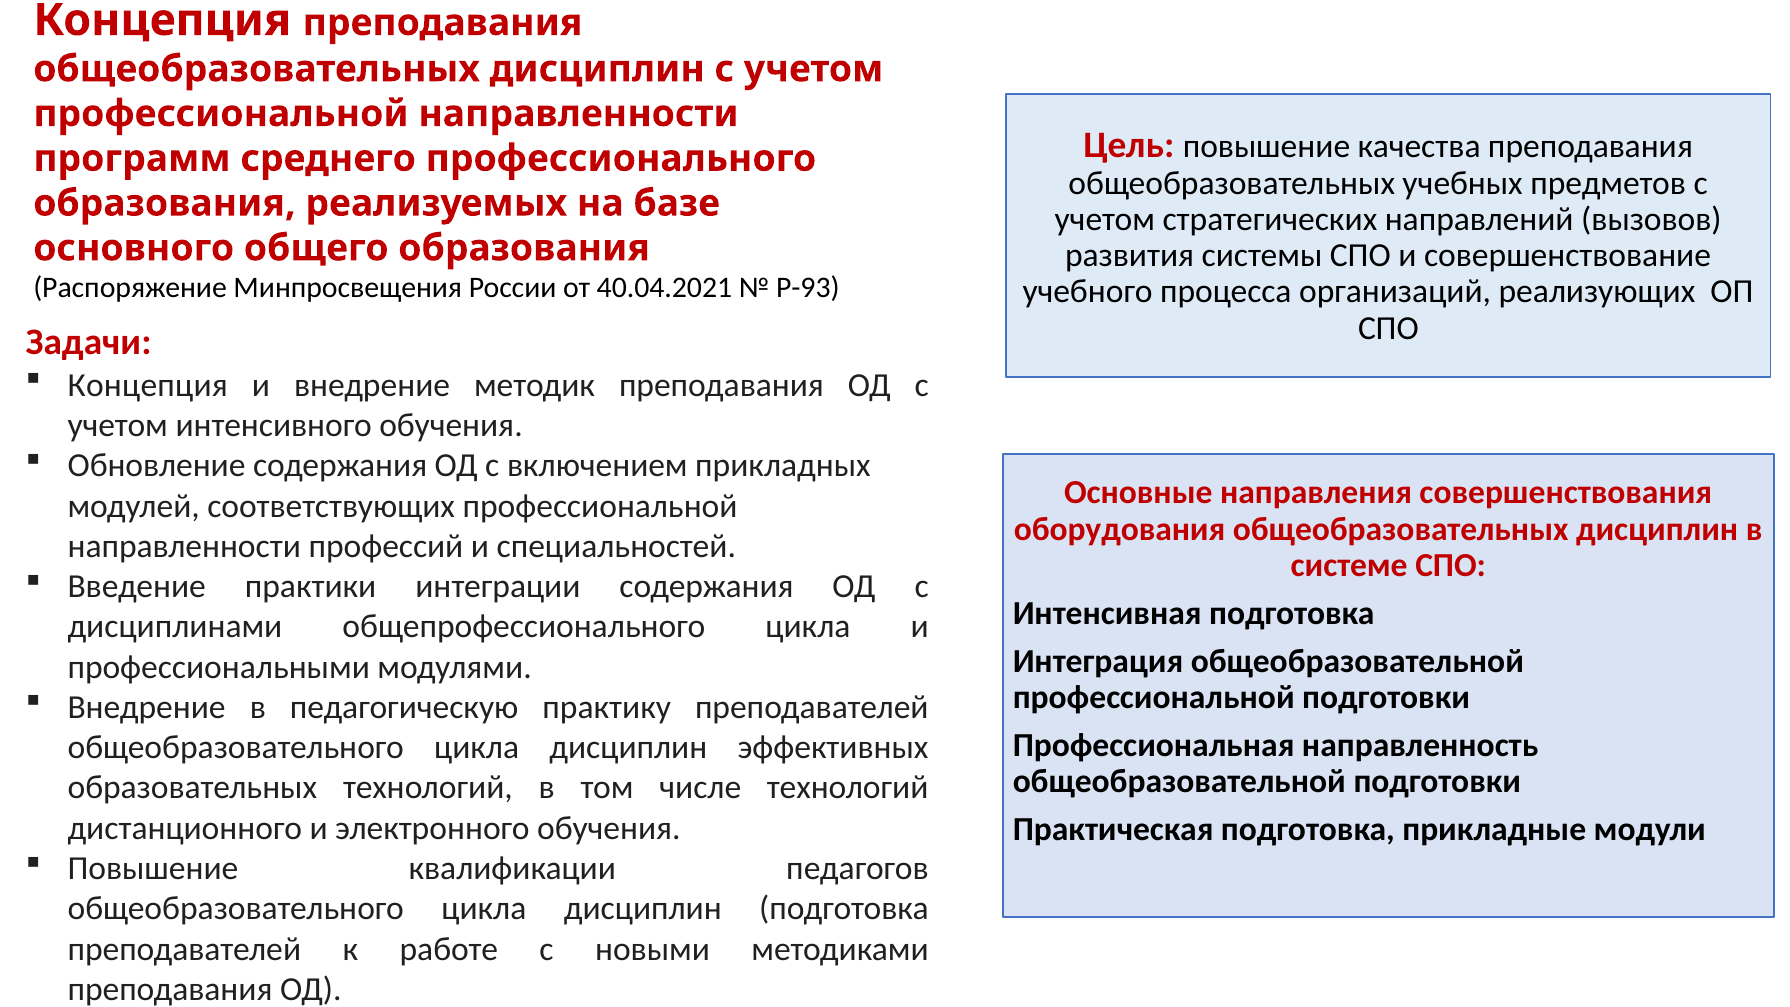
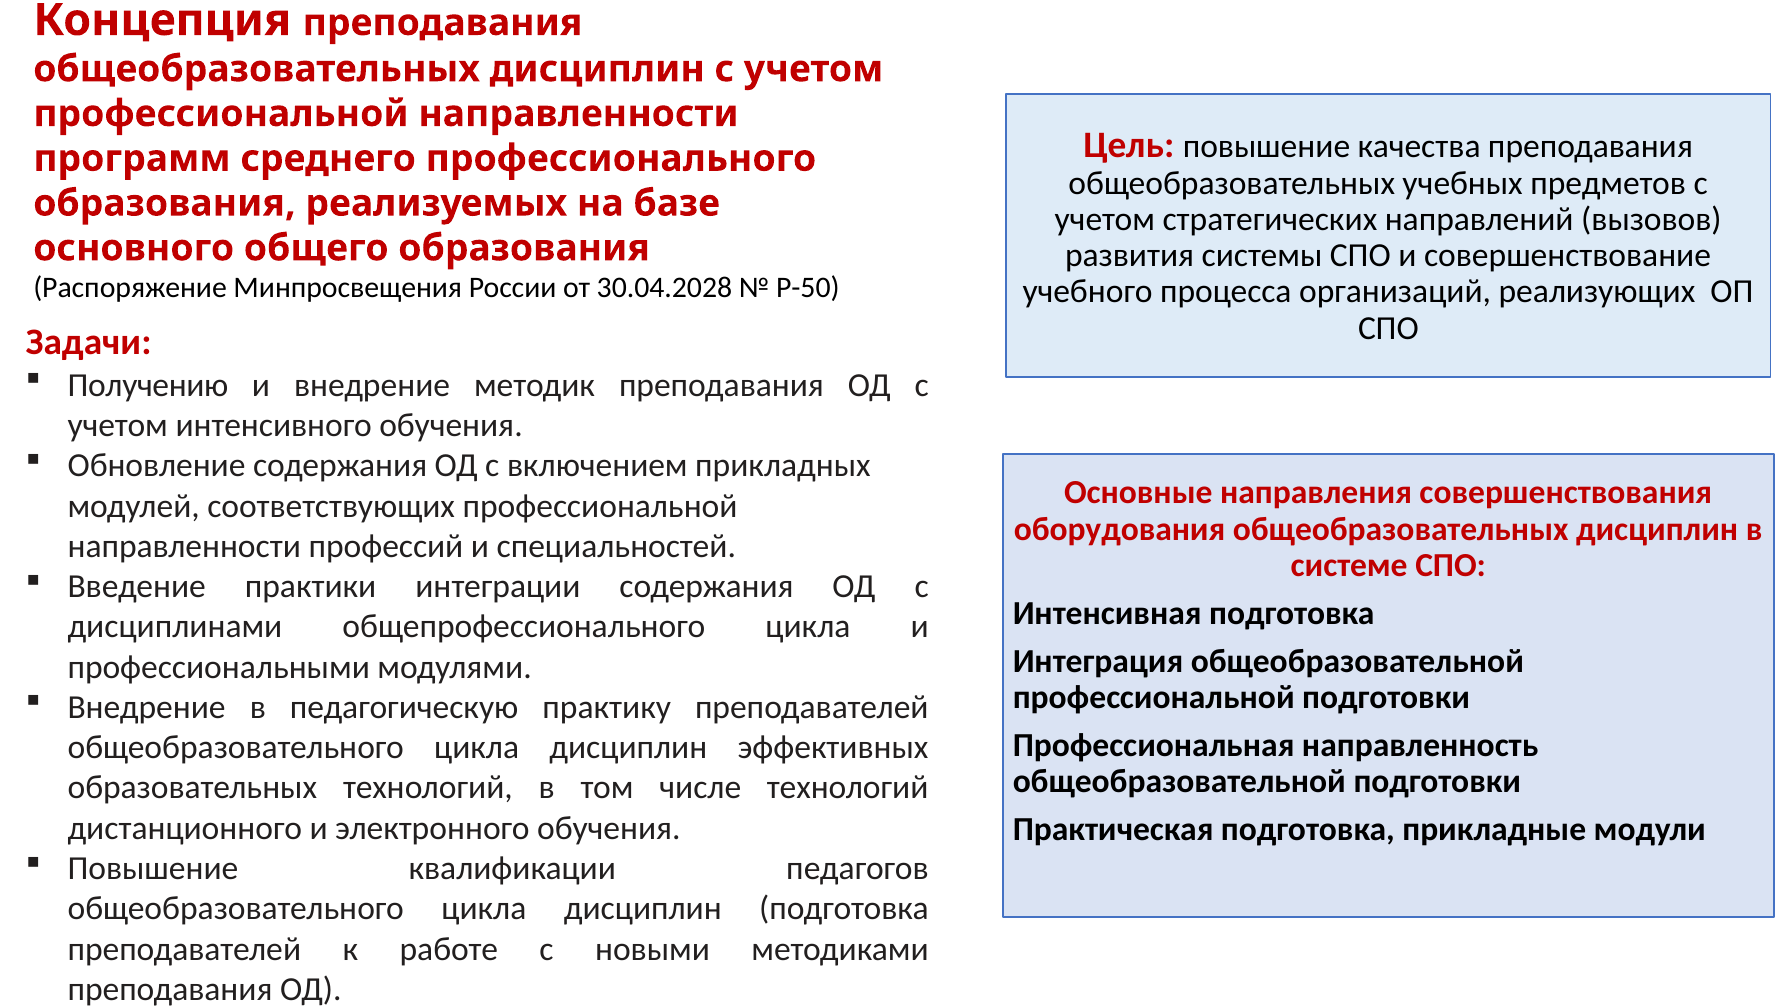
40.04.2021: 40.04.2021 -> 30.04.2028 (664, 288)
Р-93: Р-93 -> Р-50 (808, 288)
Концепция: Концепция -> Получению (148, 385)
